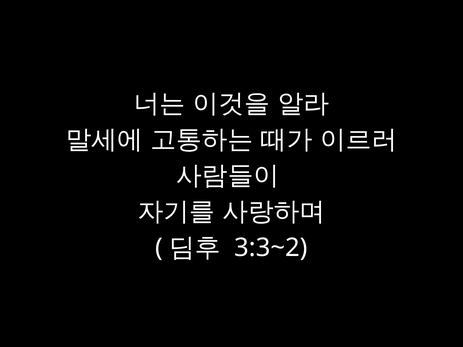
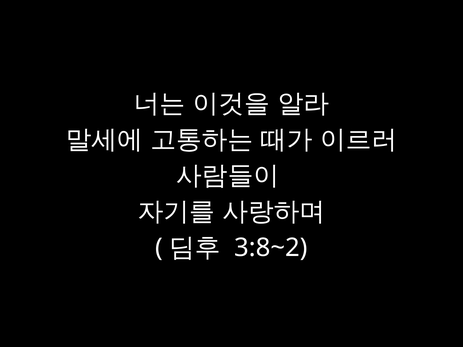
3:3~2: 3:3~2 -> 3:8~2 (271, 248)
